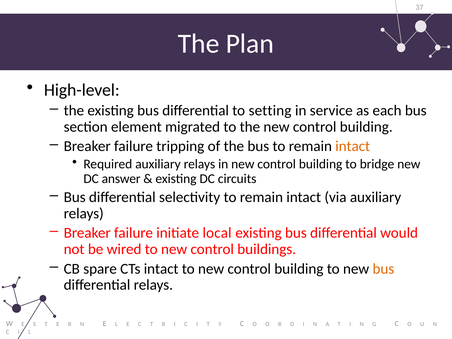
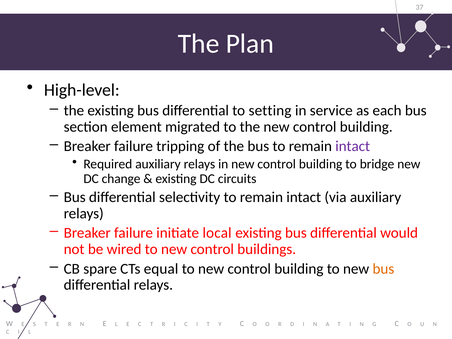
intact colour: orange -> purple (353, 146)
answer: answer -> change (121, 179)
CTs intact: intact -> equal (161, 269)
